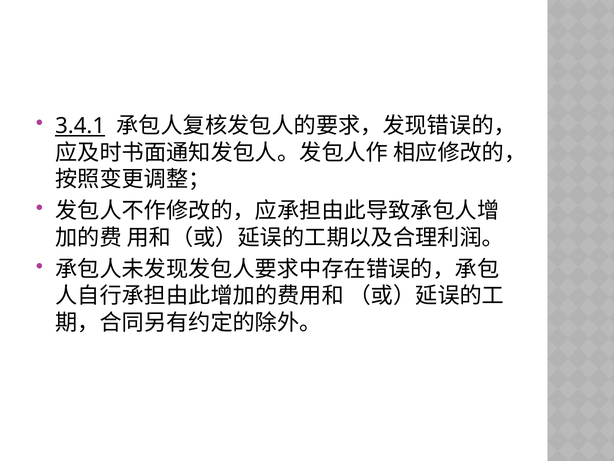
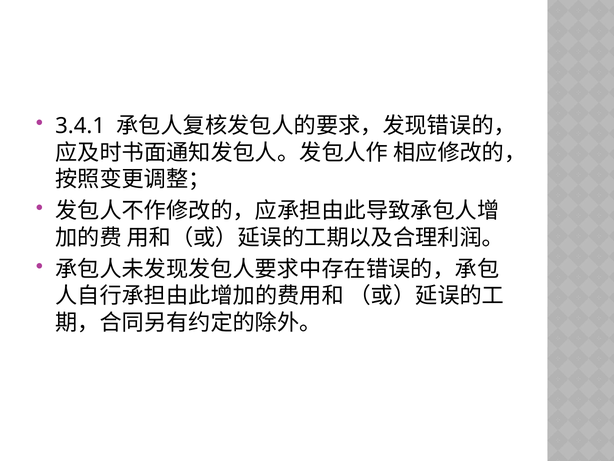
3.4.1 underline: present -> none (80, 126)
